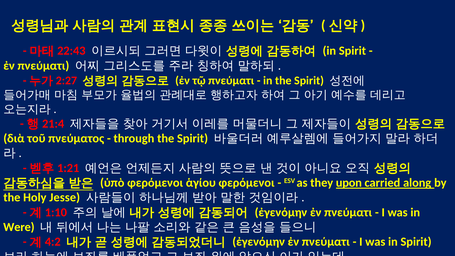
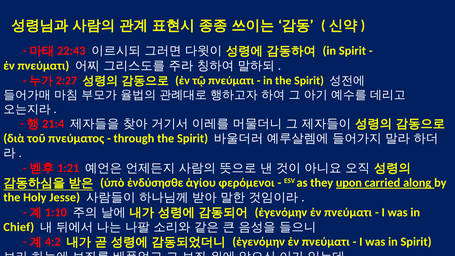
ὑπὸ φερόμενοι: φερόμενοι -> ἐνδύσησθε (155, 183)
Were: Were -> Chief (19, 227)
